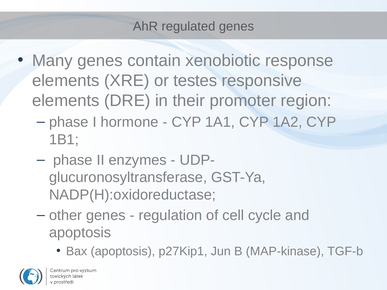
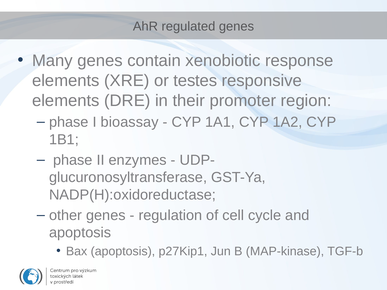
hormone: hormone -> bioassay (130, 122)
